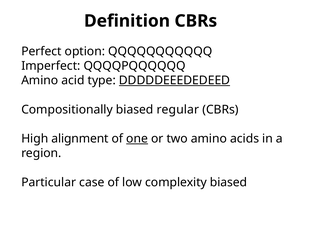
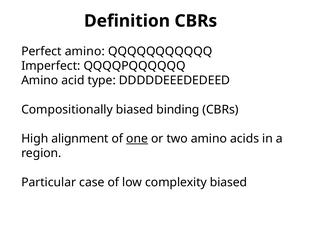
Perfect option: option -> amino (85, 51)
DDDDDEEEDEDEED underline: present -> none (175, 80)
regular: regular -> binding (178, 110)
